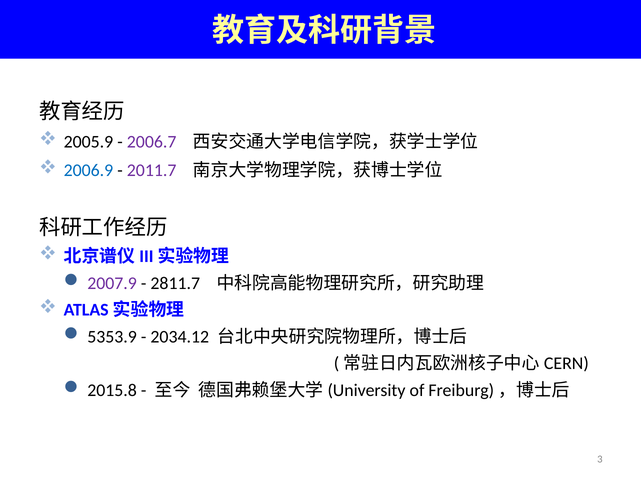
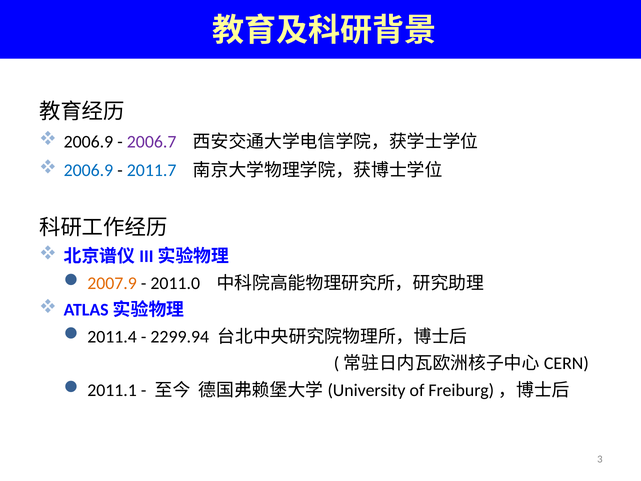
2005.9: 2005.9 -> 2006.9 (88, 142)
2011.7 colour: purple -> blue (152, 170)
2007.9 colour: purple -> orange (112, 283)
2811.7: 2811.7 -> 2011.0 (175, 283)
5353.9: 5353.9 -> 2011.4 (112, 336)
2034.12: 2034.12 -> 2299.94 (180, 336)
2015.8: 2015.8 -> 2011.1 (112, 390)
